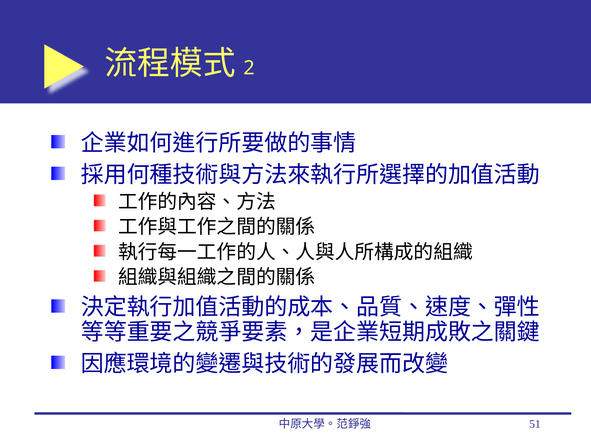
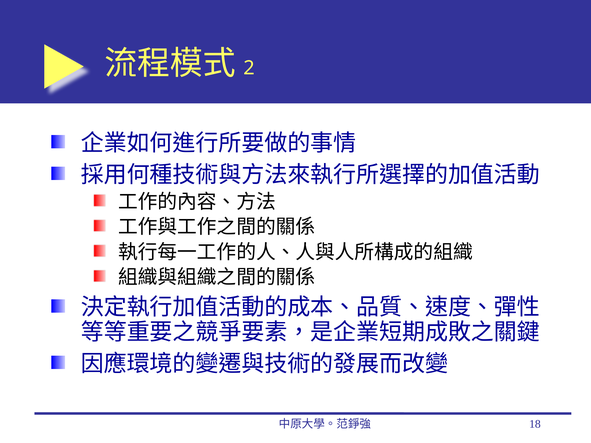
51: 51 -> 18 (535, 424)
